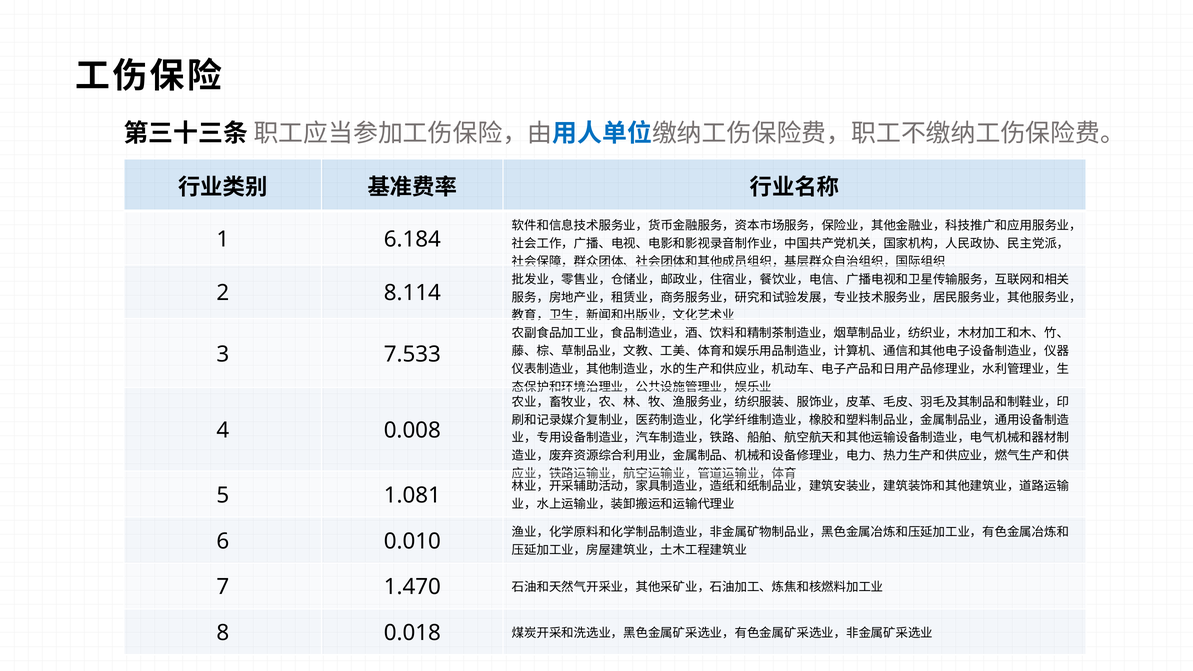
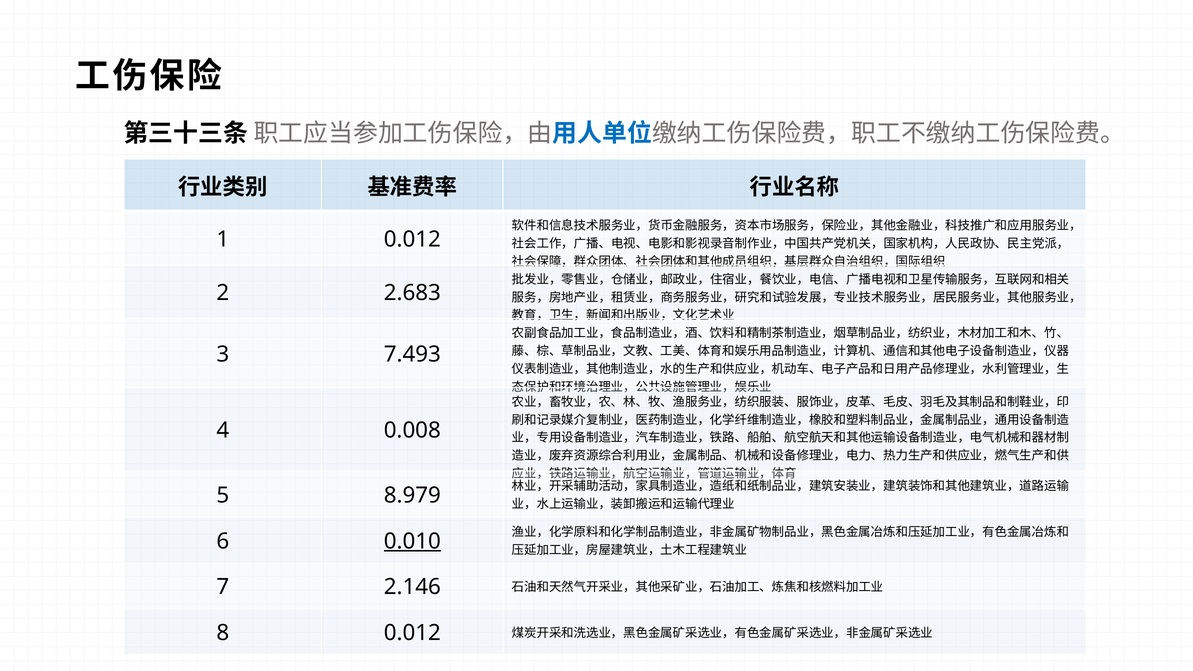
1 6.184: 6.184 -> 0.012 (412, 239)
8.114: 8.114 -> 2.683 (412, 293)
7.533: 7.533 -> 7.493 (412, 354)
1.081: 1.081 -> 8.979 (412, 495)
0.010 underline: none -> present (412, 541)
1.470: 1.470 -> 2.146 (412, 587)
8 0.018: 0.018 -> 0.012 (412, 633)
